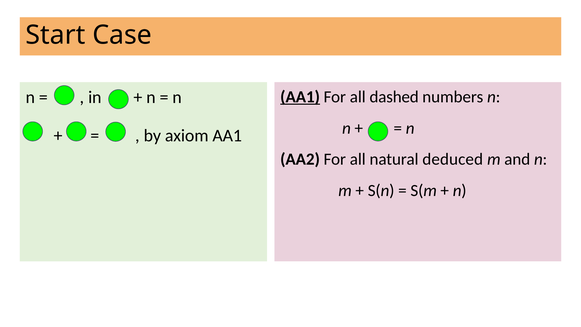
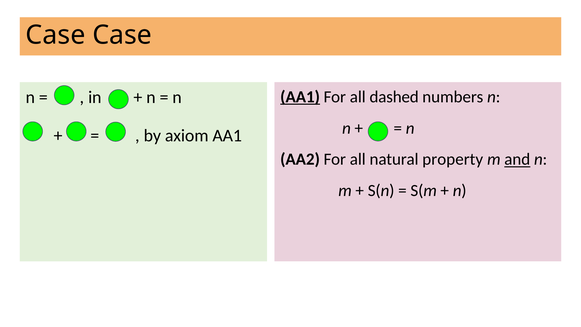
Start: Start -> Case (56, 35)
deduced: deduced -> property (453, 159)
and underline: none -> present (517, 159)
